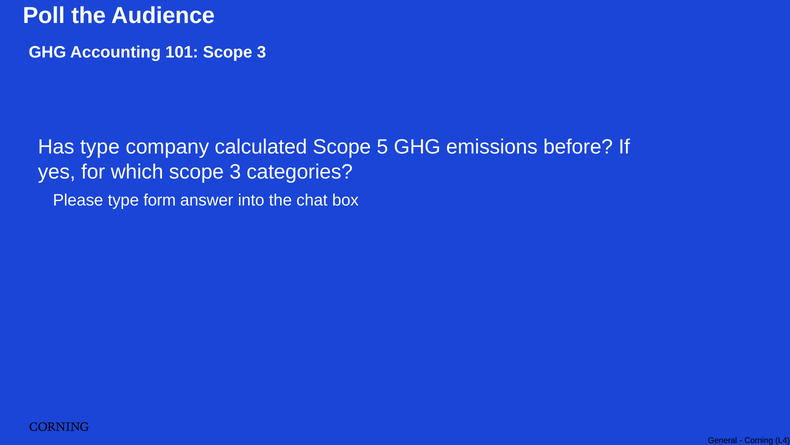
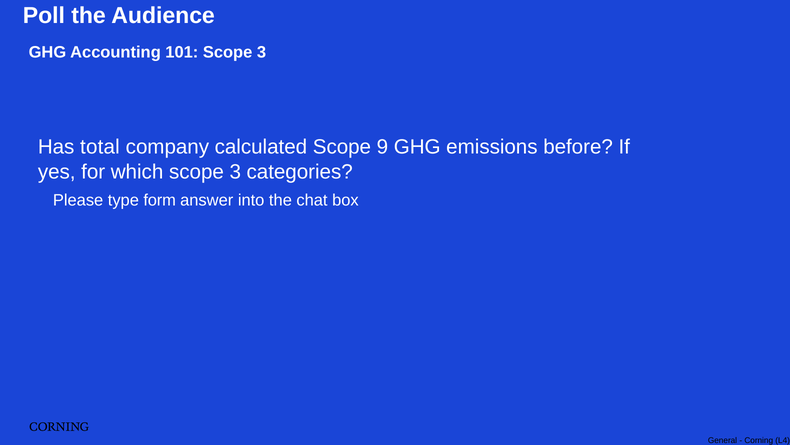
Has type: type -> total (100, 147)
5: 5 -> 9 (382, 147)
